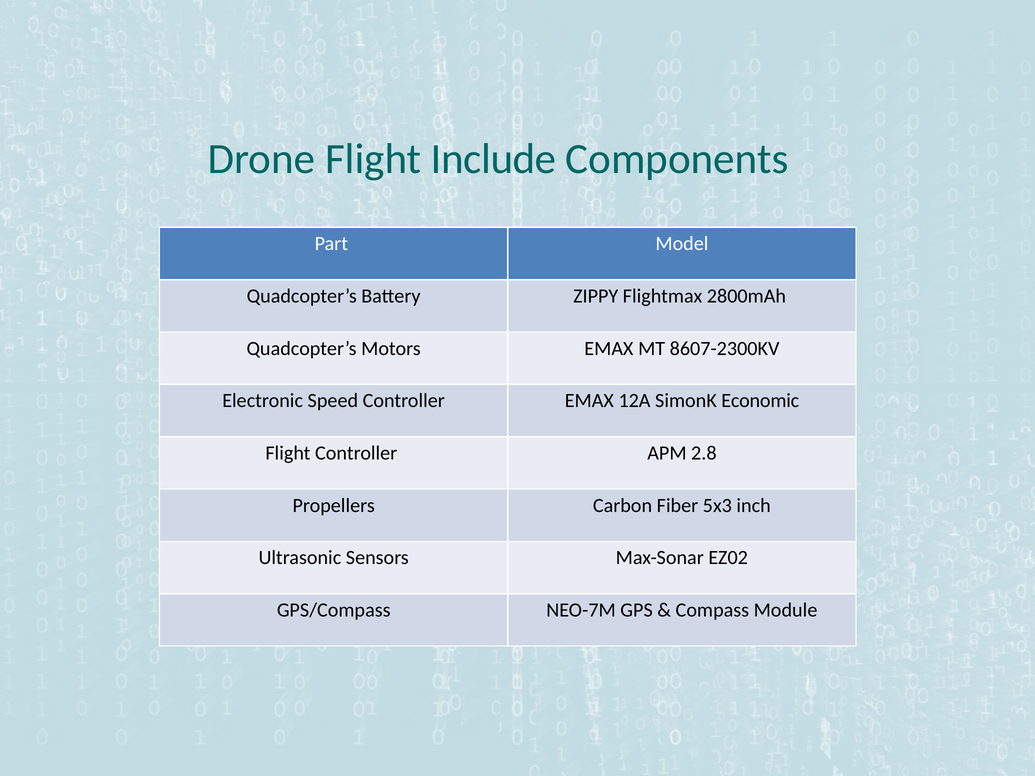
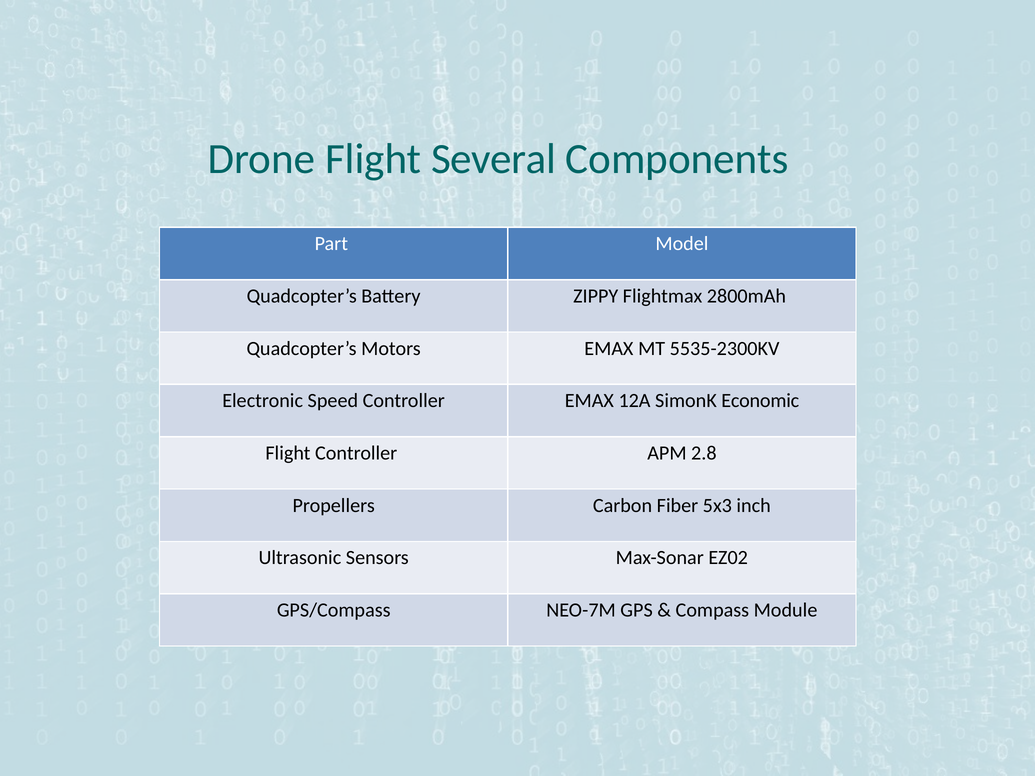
Include: Include -> Several (494, 159)
8607-2300KV: 8607-2300KV -> 5535-2300KV (725, 348)
